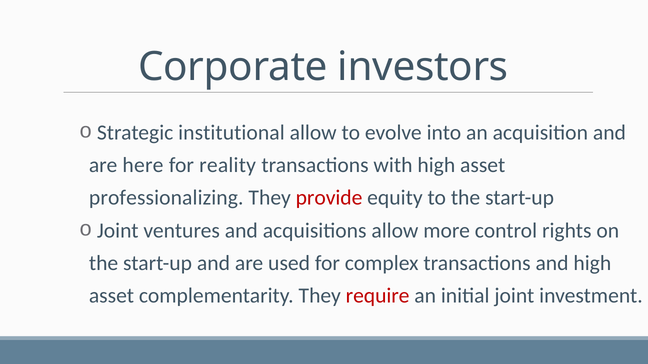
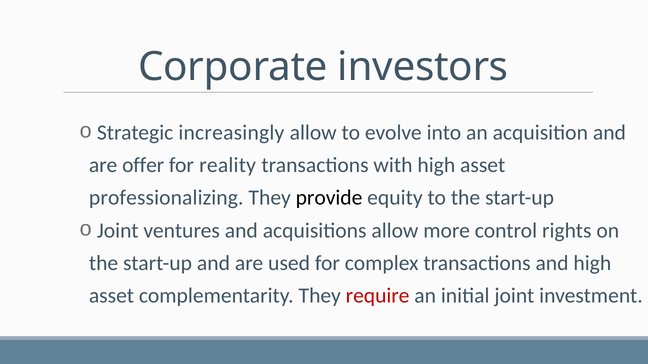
institutional: institutional -> increasingly (231, 133)
here: here -> offer (143, 165)
provide colour: red -> black (329, 198)
